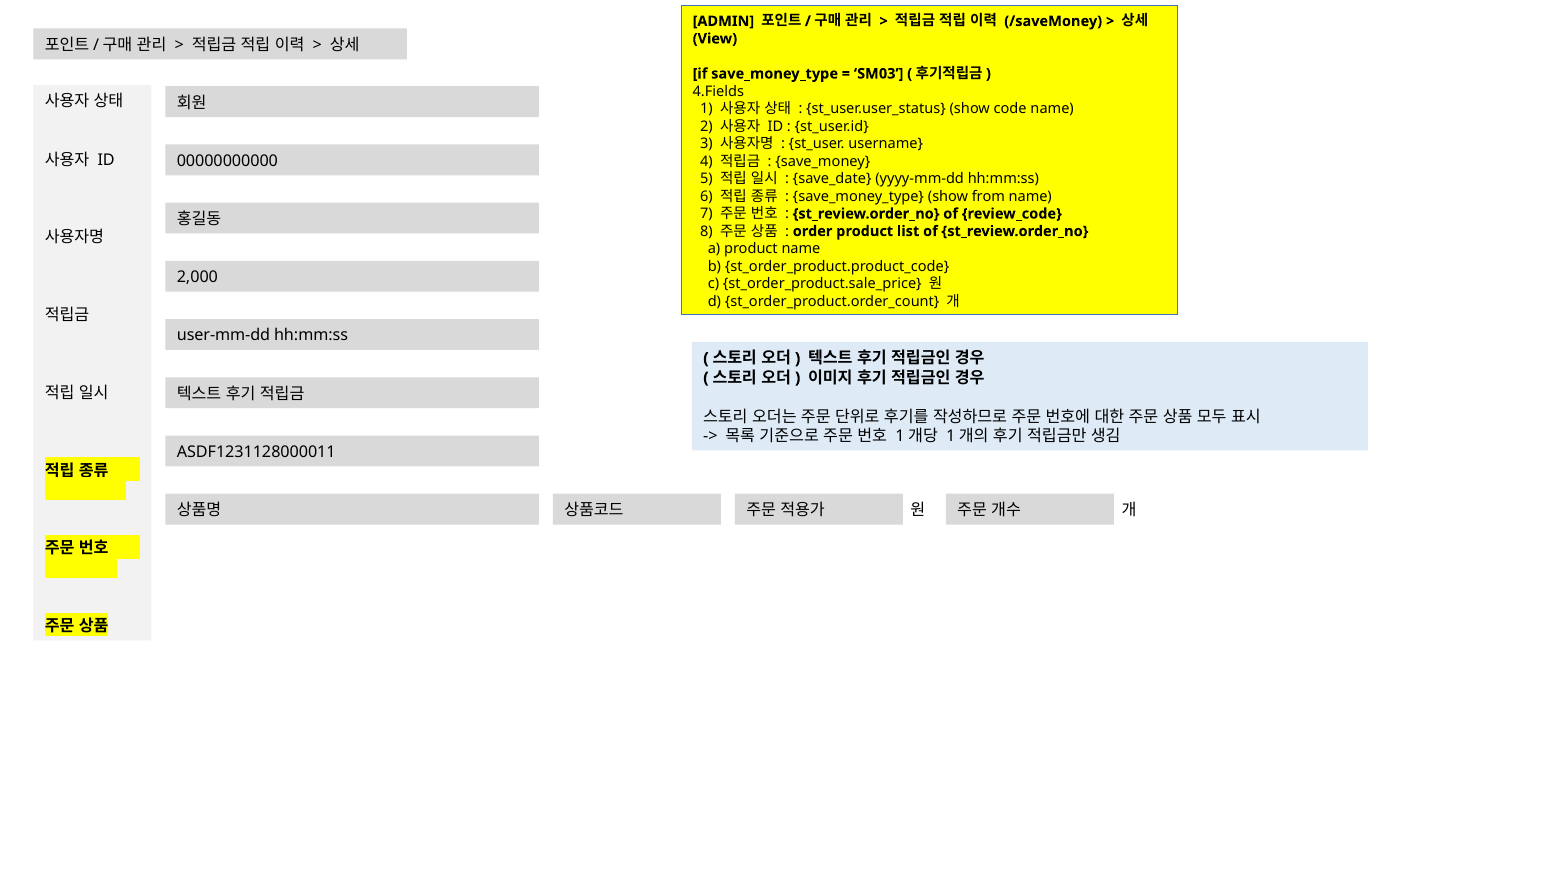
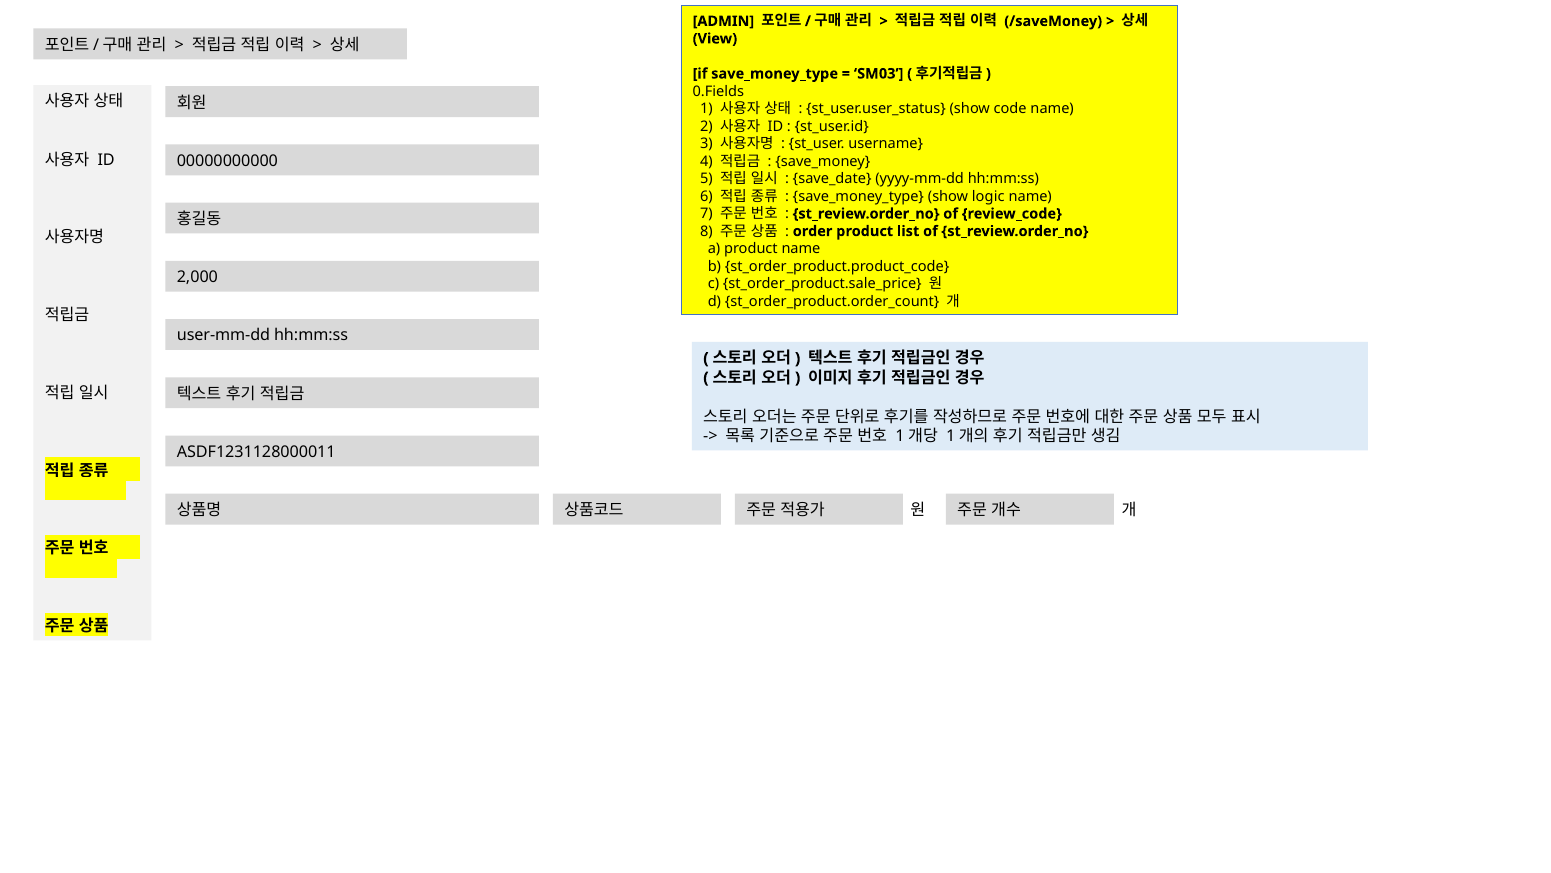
4.Fields: 4.Fields -> 0.Fields (718, 91)
from: from -> logic (988, 196)
